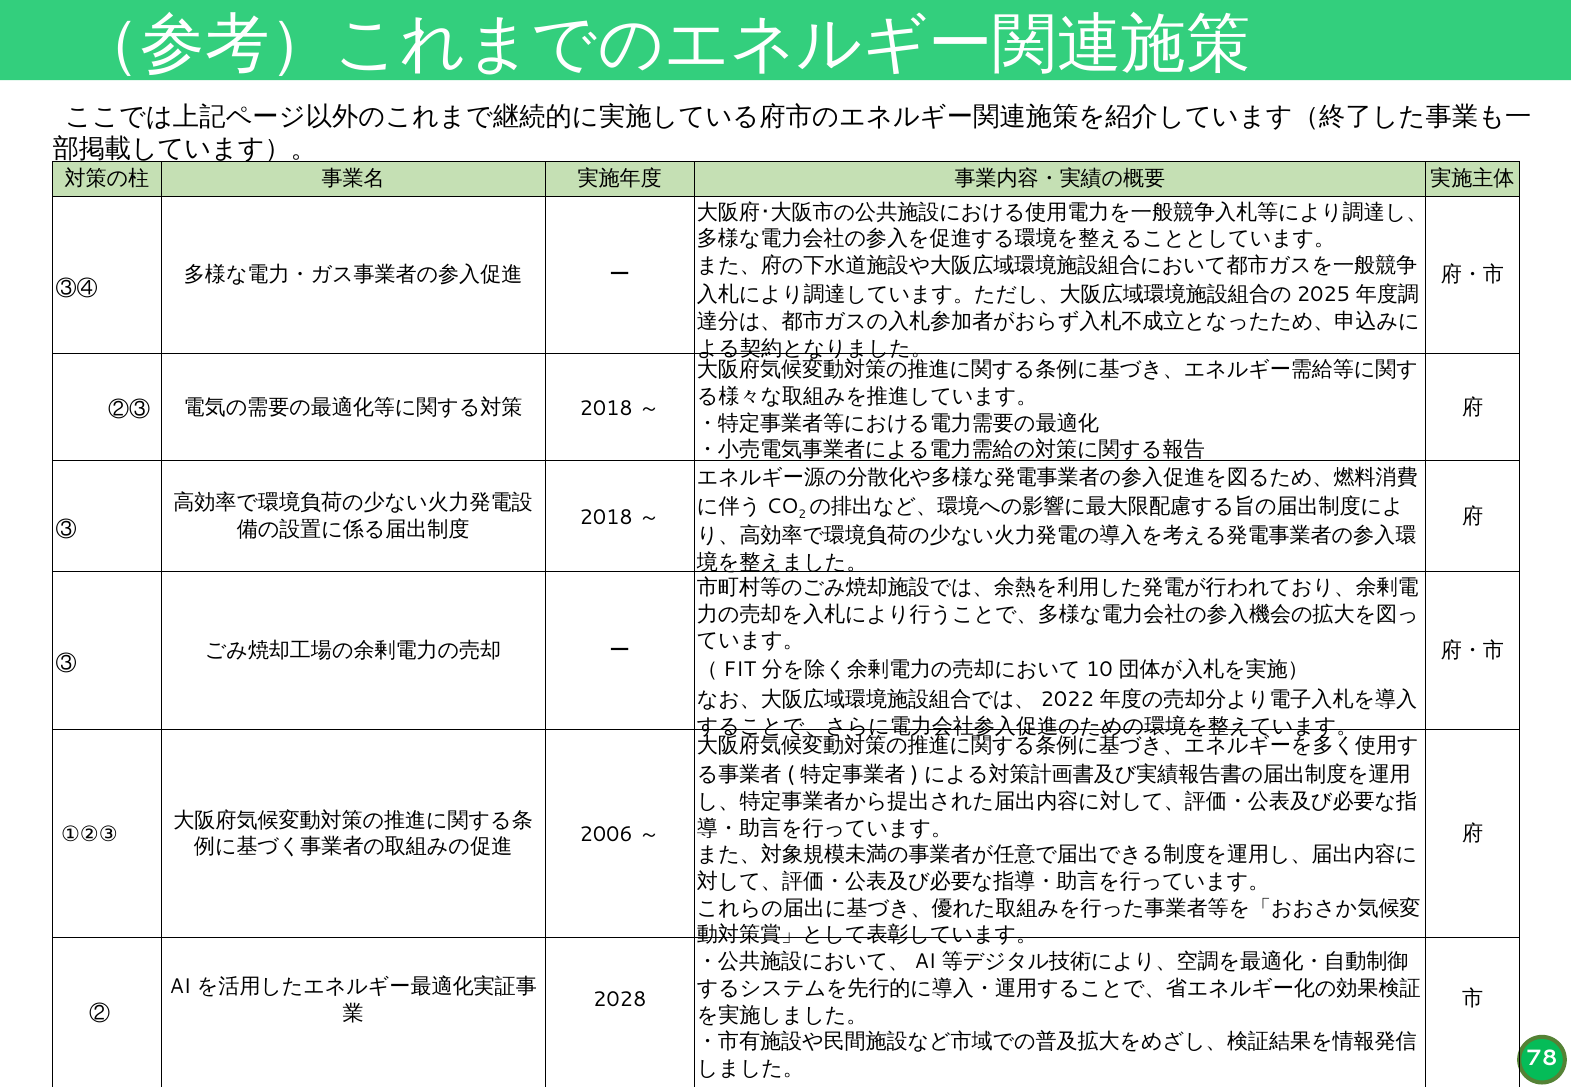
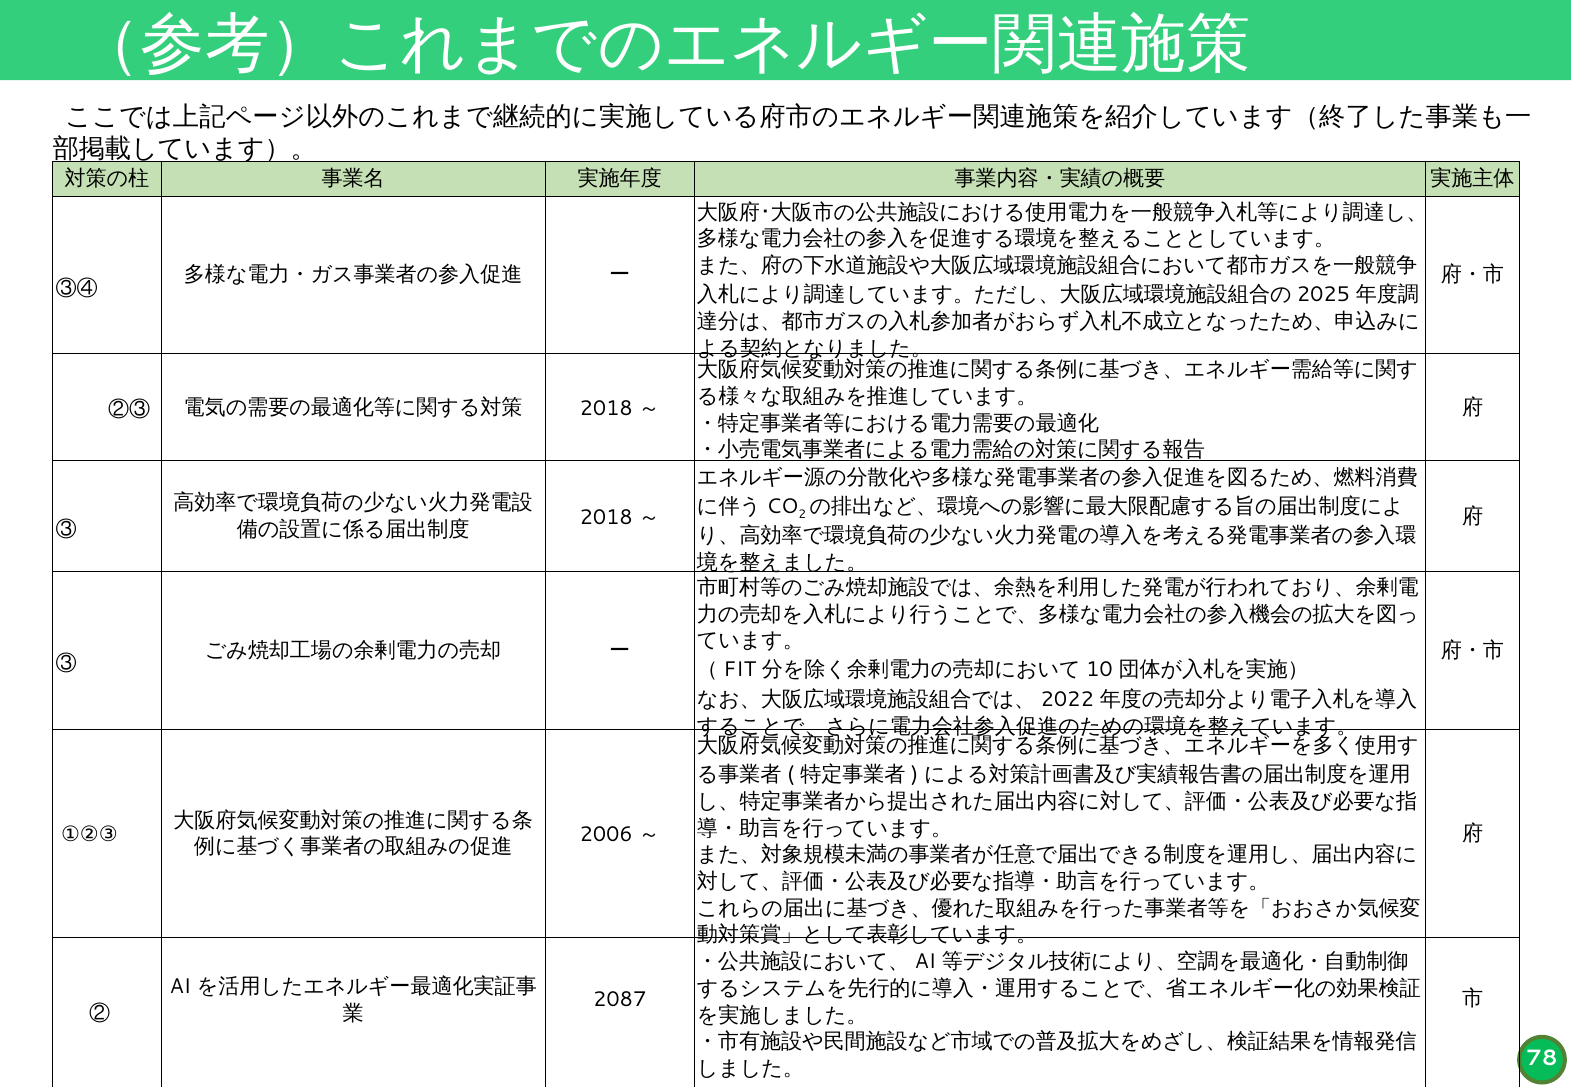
2028: 2028 -> 2087 (620, 1000)
